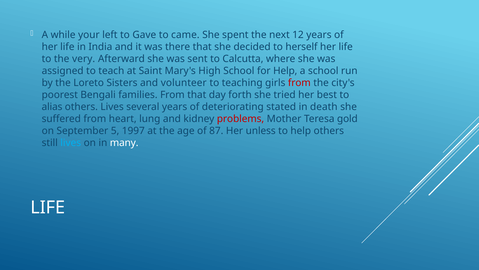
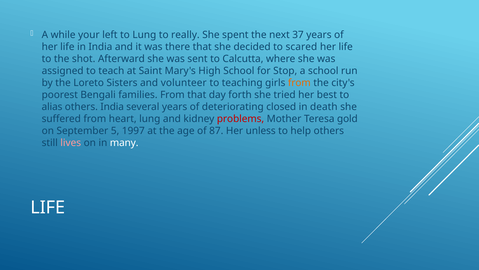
to Gave: Gave -> Lung (144, 35)
came: came -> really (185, 35)
12: 12 -> 37 (298, 35)
herself: herself -> scared (301, 47)
very: very -> shot (84, 59)
for Help: Help -> Stop (285, 71)
from colour: red -> orange (299, 83)
others Lives: Lives -> India (112, 107)
stated: stated -> closed (281, 107)
lives colour: light blue -> pink (71, 143)
